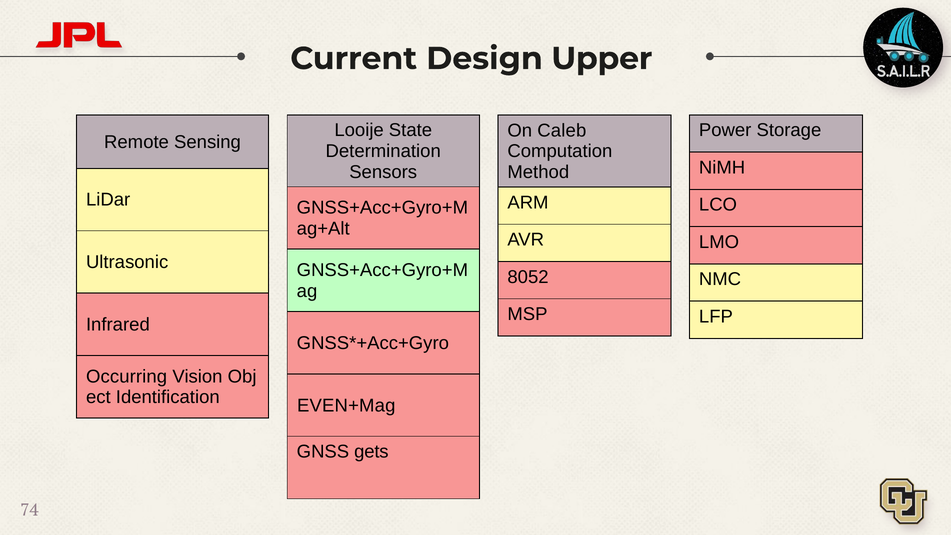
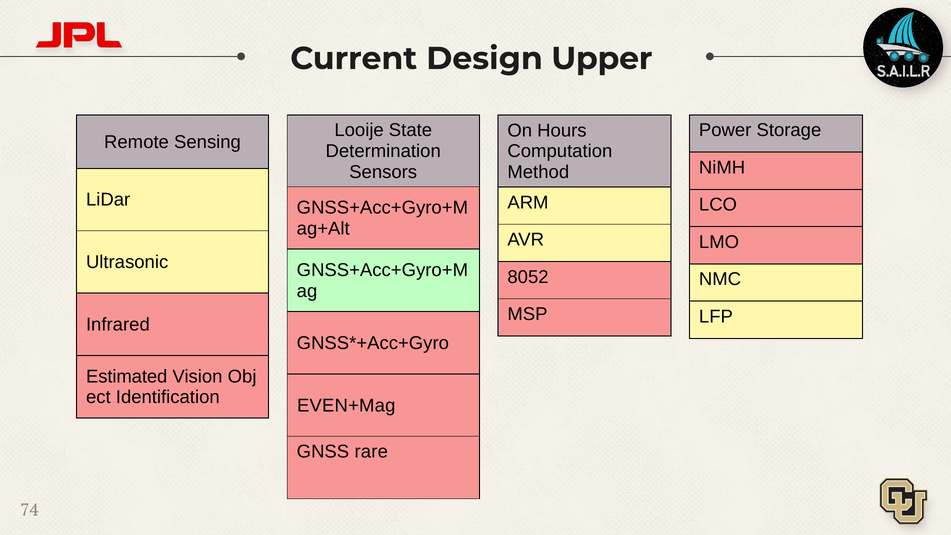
Caleb: Caleb -> Hours (562, 131)
Occurring: Occurring -> Estimated (127, 377)
gets: gets -> rare (371, 452)
